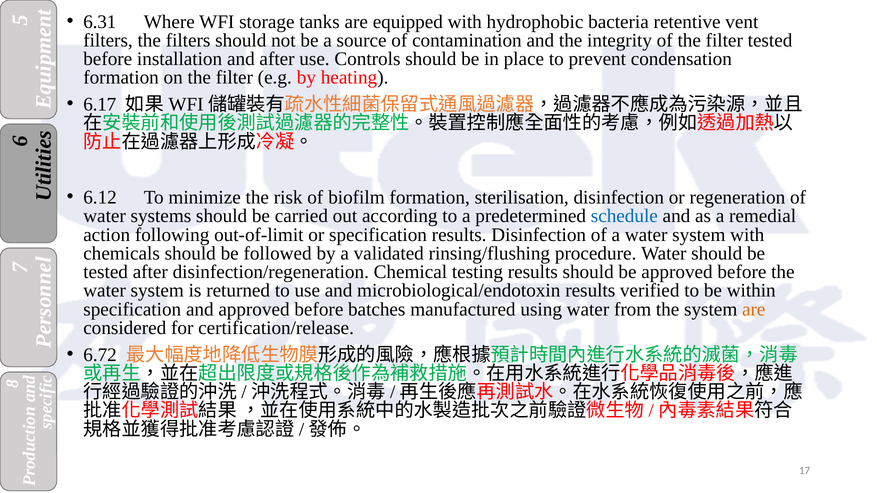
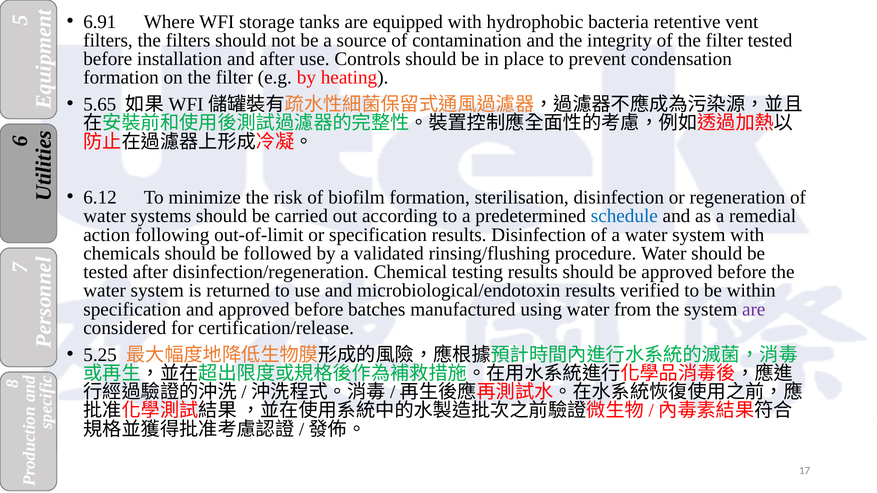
6.31: 6.31 -> 6.91 (100, 22)
6.17: 6.17 -> 5.65 (100, 104)
are colour: orange -> purple (754, 309)
6.72: 6.72 -> 5.25 (100, 355)
